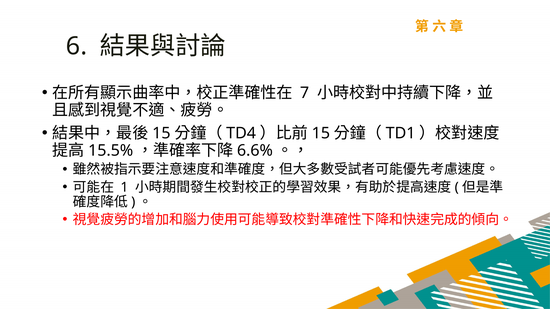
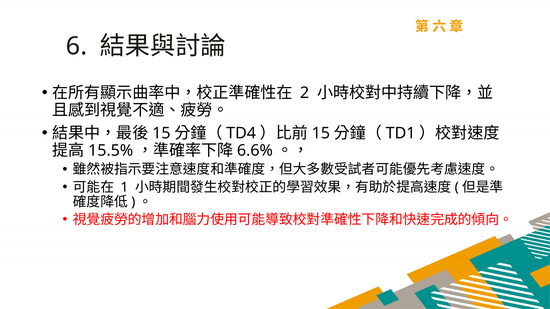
7: 7 -> 2 (305, 93)
